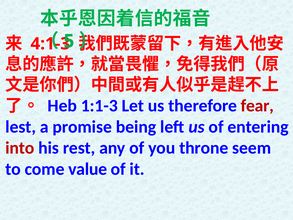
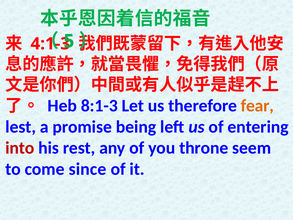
1:1-3: 1:1-3 -> 8:1-3 (99, 106)
fear colour: red -> orange (257, 106)
value: value -> since (88, 169)
